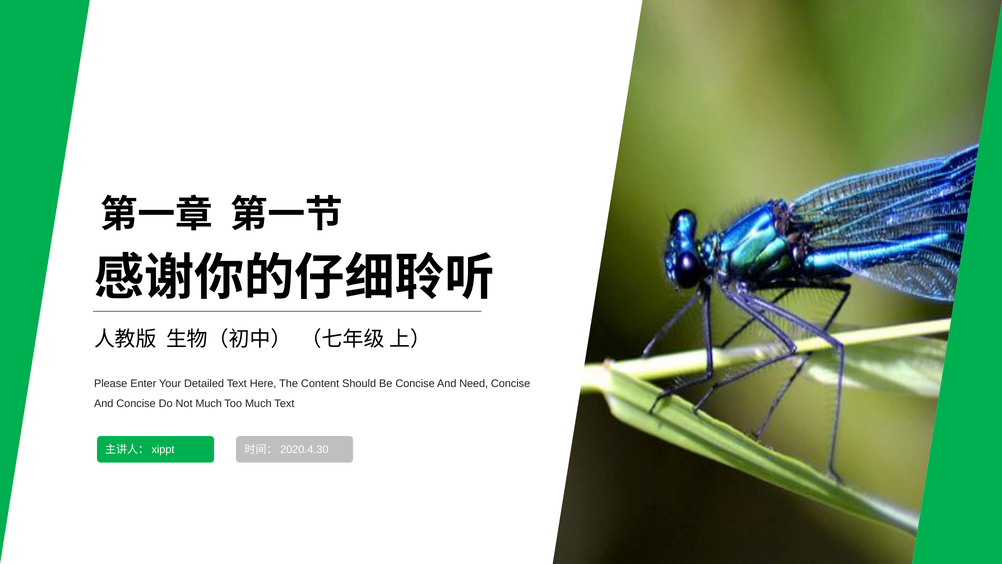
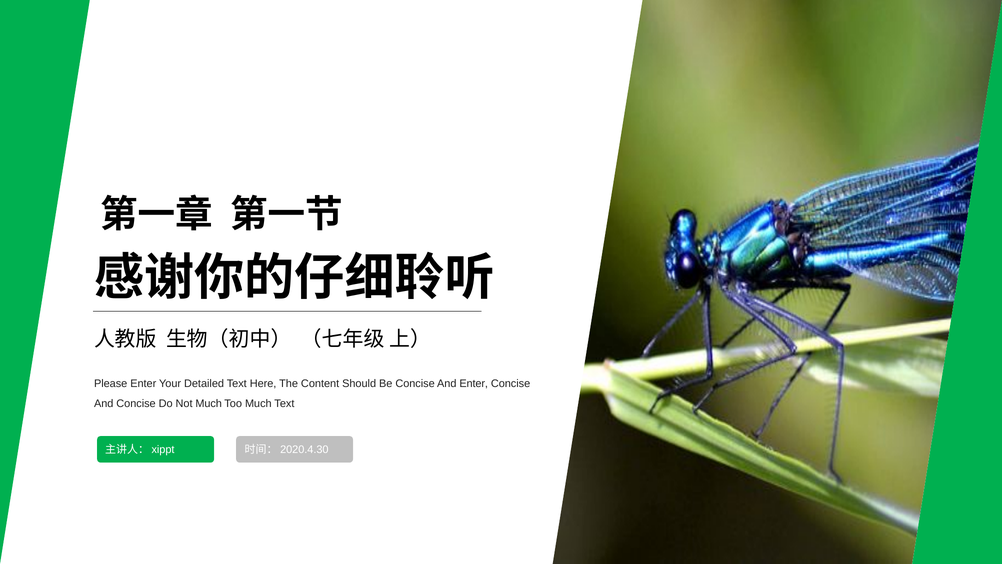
And Need: Need -> Enter (474, 384)
